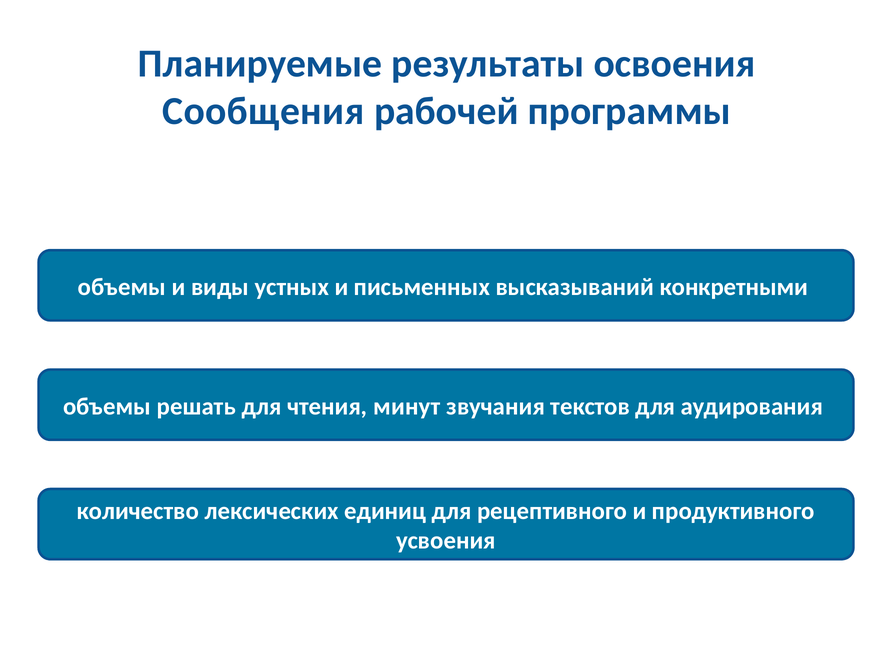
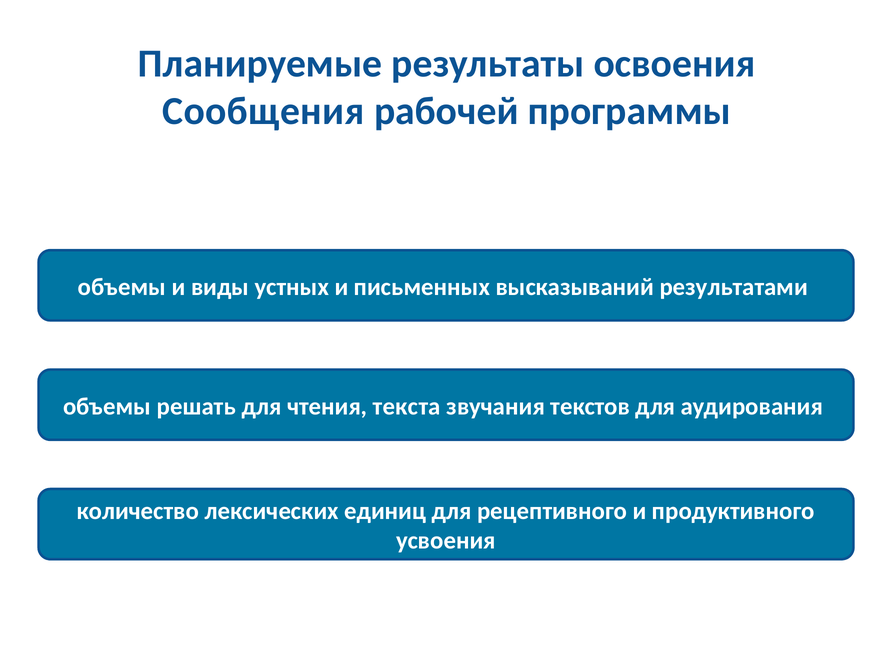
конкретными: конкретными -> результатами (734, 287)
минут: минут -> текста (407, 406)
